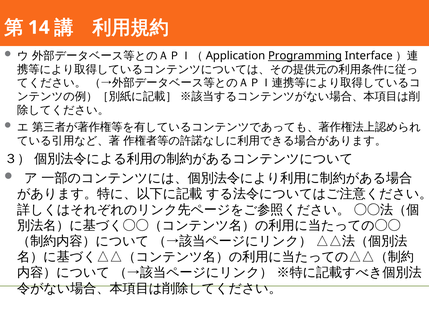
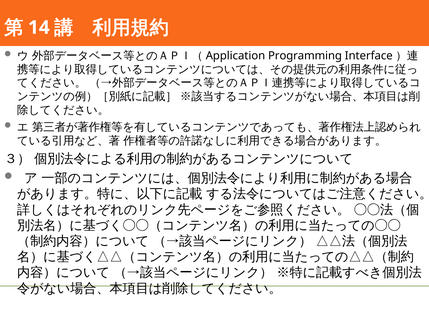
Programming underline: present -> none (305, 56)
